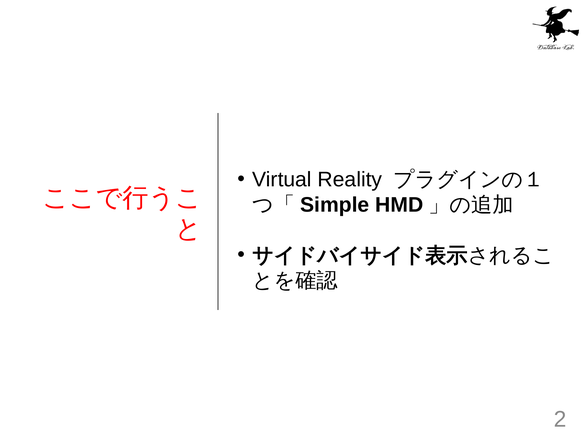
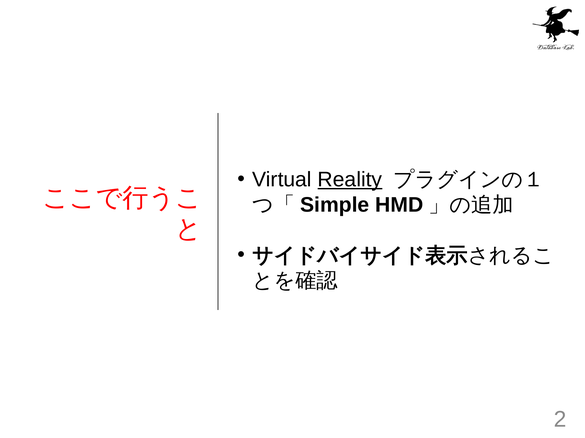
Reality underline: none -> present (350, 180)
